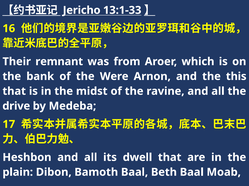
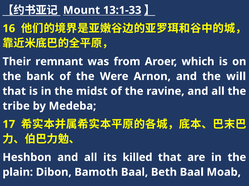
Jericho: Jericho -> Mount (82, 10)
this: this -> will (236, 77)
drive: drive -> tribe (16, 106)
dwell: dwell -> killed (137, 158)
